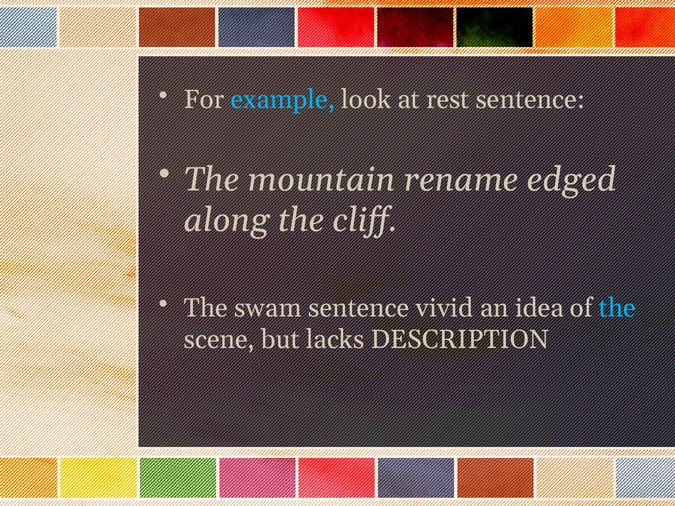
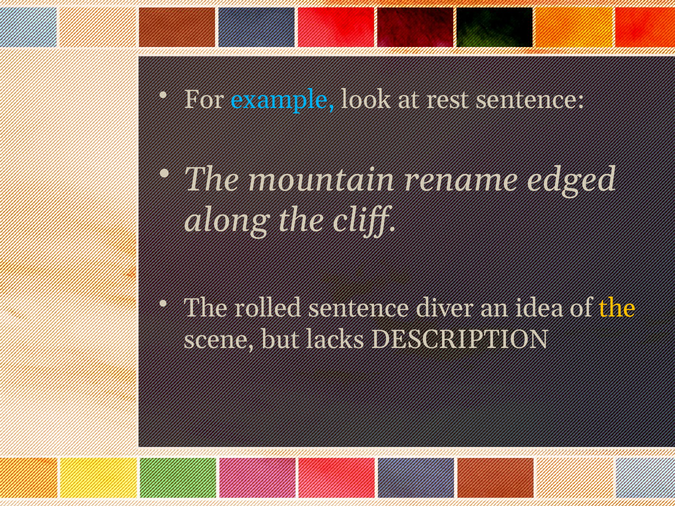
swam: swam -> rolled (268, 308)
vivid: vivid -> diver (445, 308)
the colour: light blue -> yellow (617, 308)
